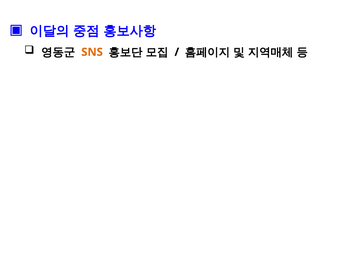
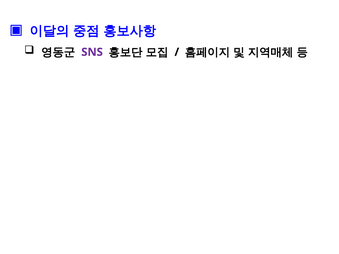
SNS colour: orange -> purple (92, 52)
